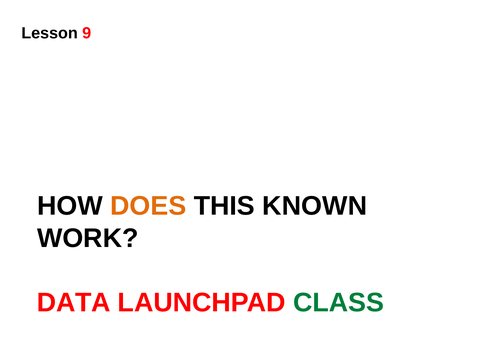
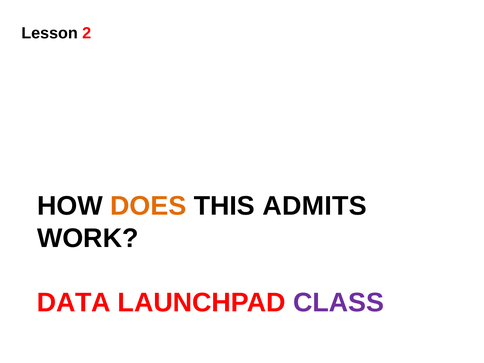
9: 9 -> 2 (87, 33)
KNOWN: KNOWN -> ADMITS (315, 206)
CLASS colour: green -> purple (339, 303)
